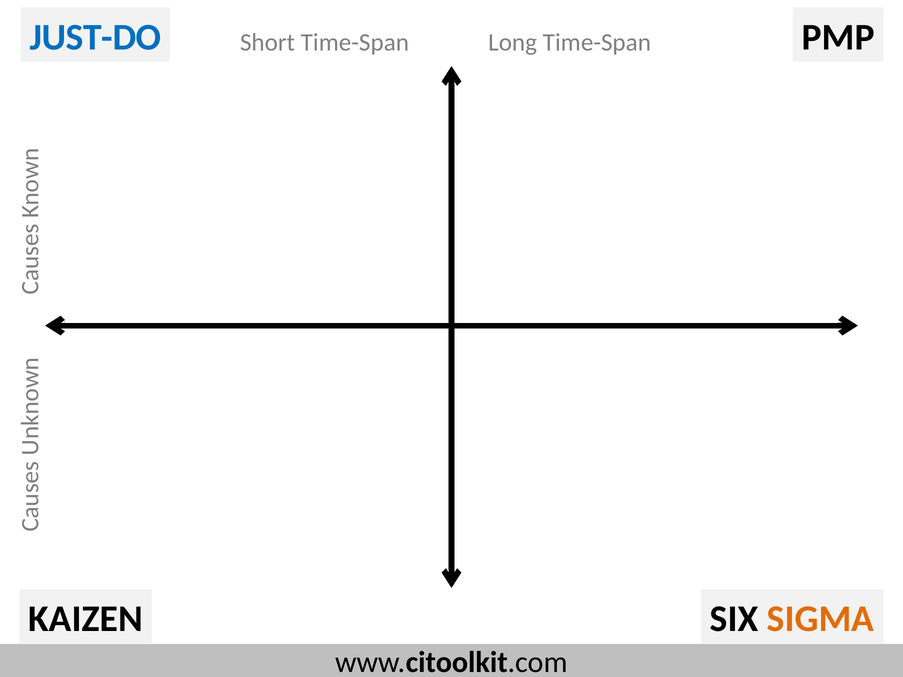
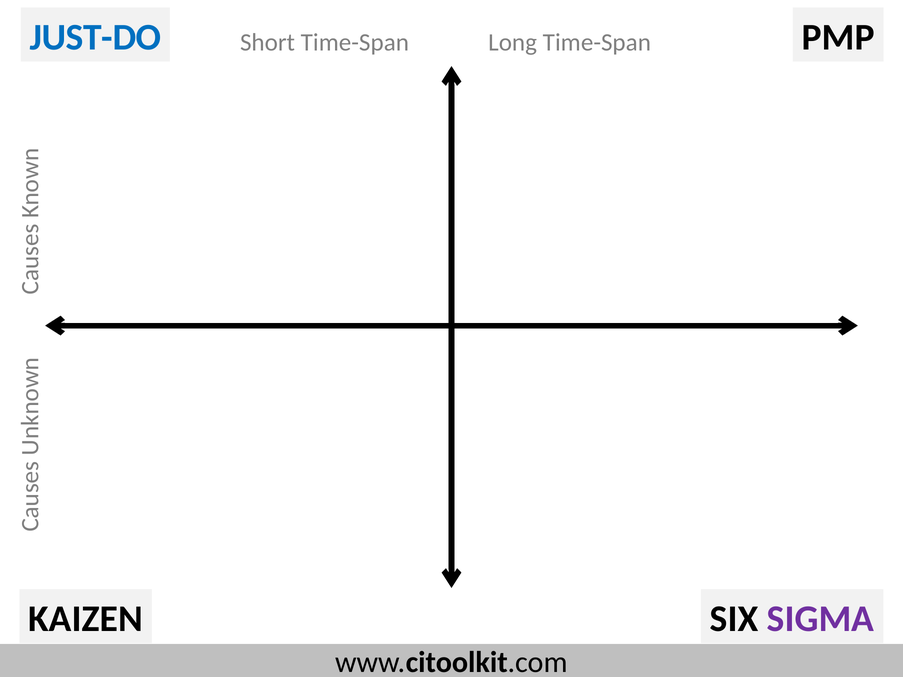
SIGMA colour: orange -> purple (821, 619)
